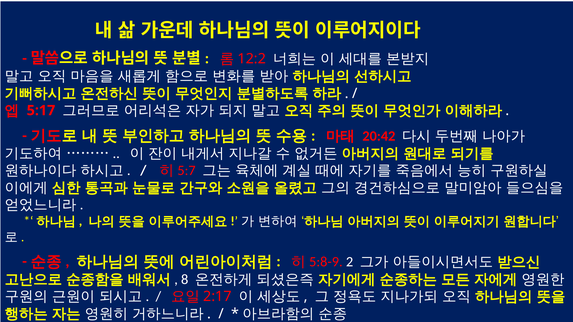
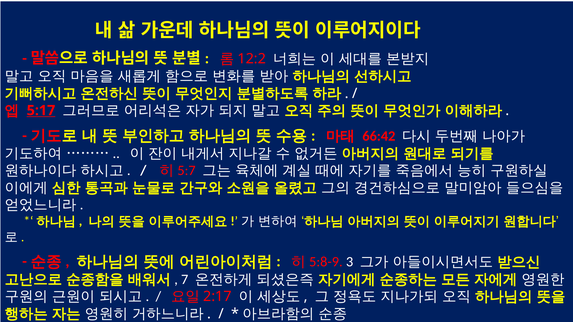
5:17 underline: none -> present (41, 111)
20:42: 20:42 -> 66:42 (379, 136)
2: 2 -> 3 (350, 262)
8: 8 -> 7 (185, 280)
